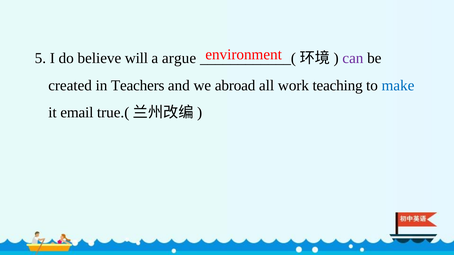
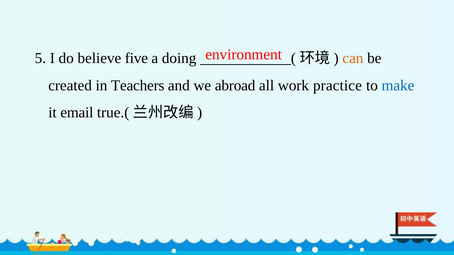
will: will -> five (136, 58)
argue: argue -> doing (179, 58)
can colour: purple -> orange (353, 58)
teaching: teaching -> practice (337, 85)
